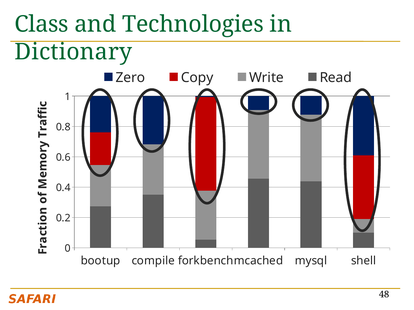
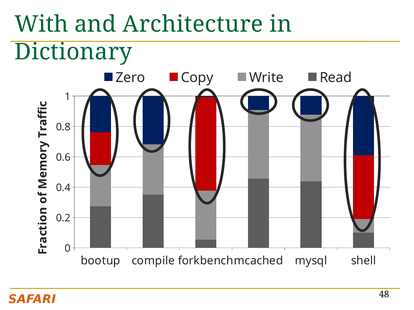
Class: Class -> With (41, 24)
Technologies: Technologies -> Architecture (193, 24)
